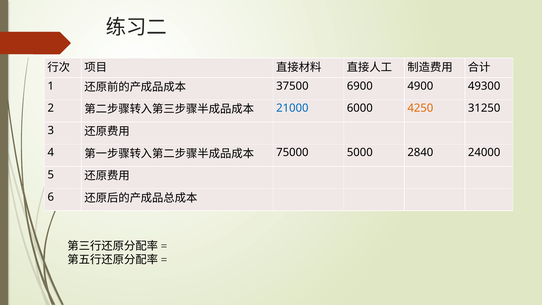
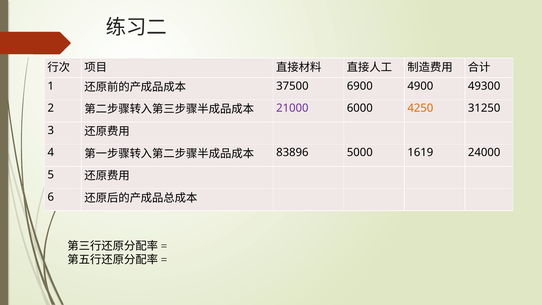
21000 colour: blue -> purple (292, 108)
75000: 75000 -> 83896 (292, 153)
2840: 2840 -> 1619 (420, 153)
